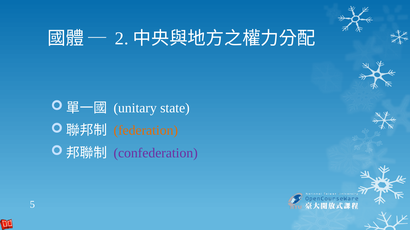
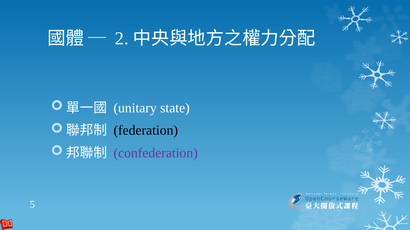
federation colour: orange -> black (146, 131)
